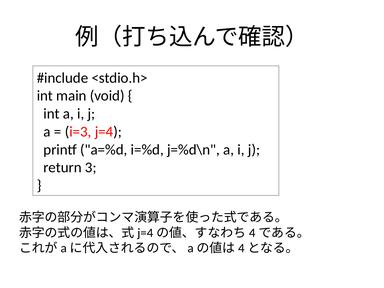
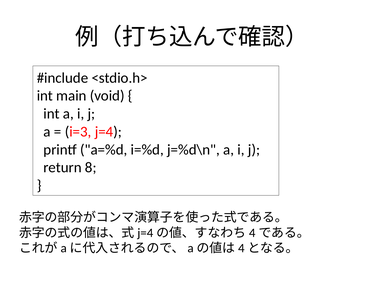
3: 3 -> 8 (91, 168)
